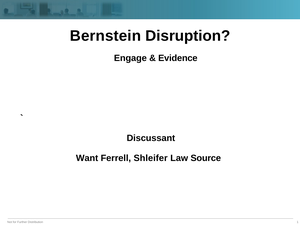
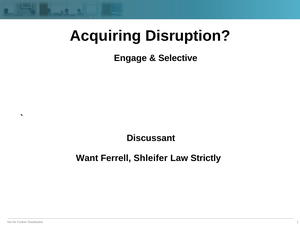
Bernstein: Bernstein -> Acquiring (106, 36)
Evidence: Evidence -> Selective (178, 58)
Source: Source -> Strictly (206, 158)
